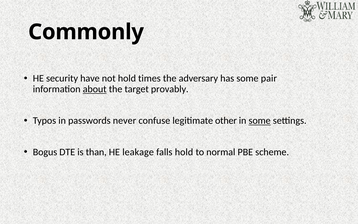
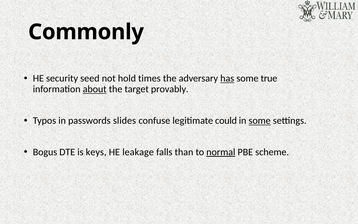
have: have -> seed (90, 78)
has underline: none -> present (227, 78)
pair: pair -> true (269, 78)
never: never -> slides (125, 121)
other: other -> could (226, 121)
than: than -> keys (96, 152)
falls hold: hold -> than (184, 152)
normal underline: none -> present (221, 152)
